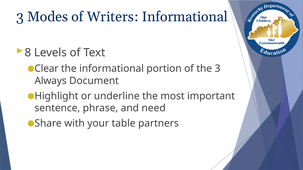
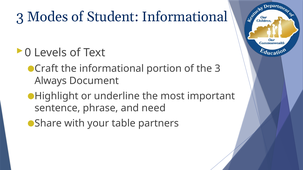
Writers: Writers -> Student (113, 17)
8: 8 -> 0 (28, 53)
Clear: Clear -> Craft (46, 69)
